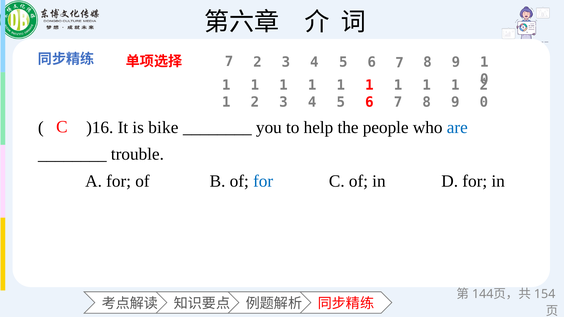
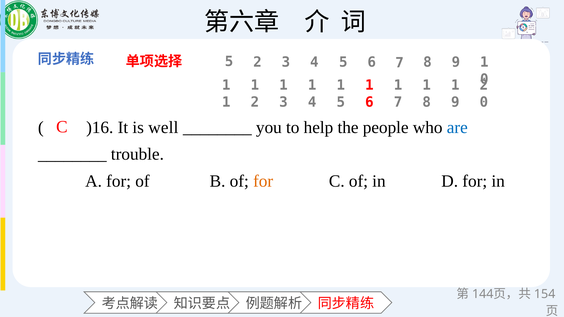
7: 7 -> 5 (229, 62)
bike: bike -> well (163, 128)
for colour: blue -> orange (263, 181)
